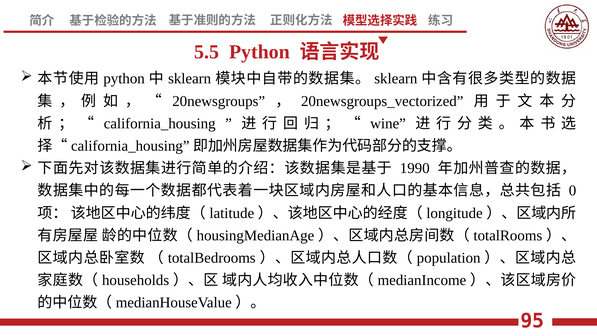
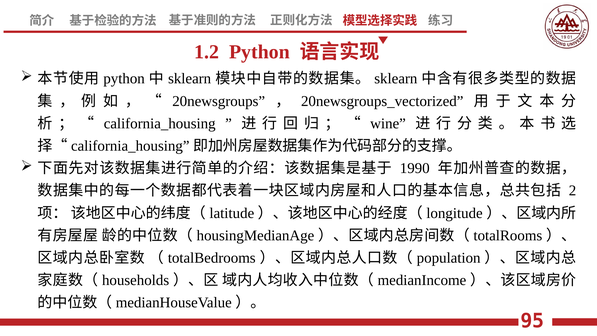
5.5: 5.5 -> 1.2 (207, 52)
0: 0 -> 2 (572, 191)
